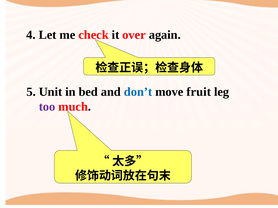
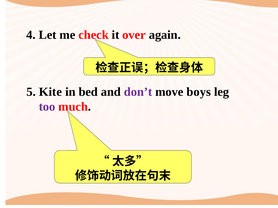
Unit: Unit -> Kite (50, 92)
don’t colour: blue -> purple (138, 92)
fruit: fruit -> boys (199, 92)
